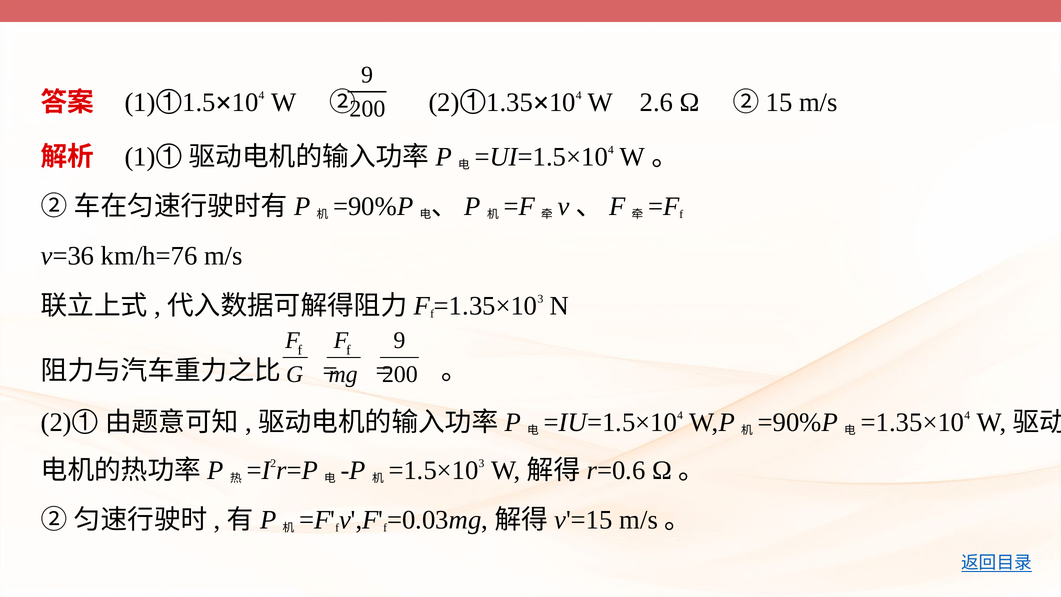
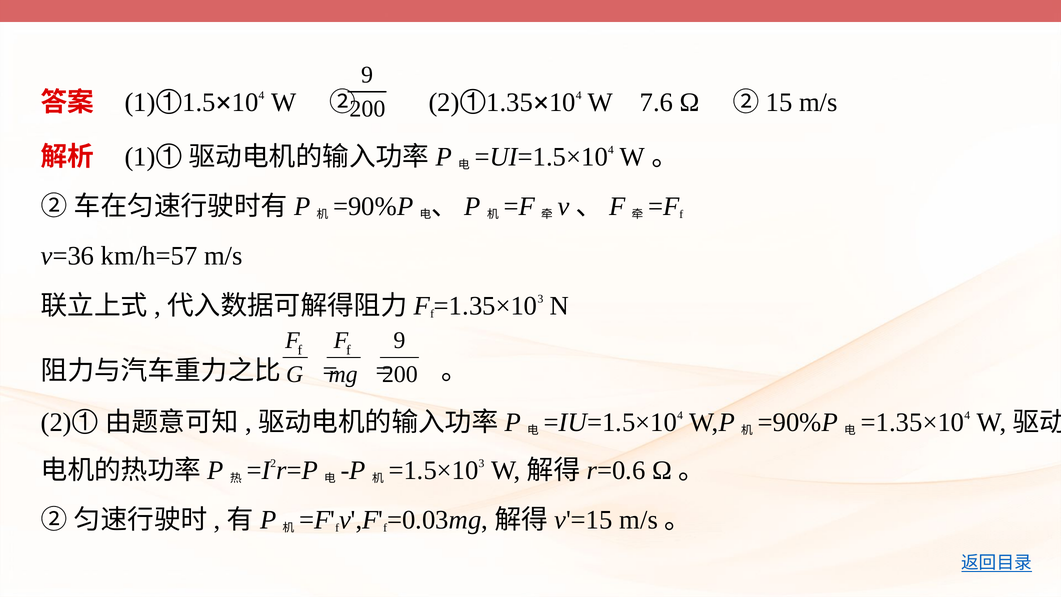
2.6: 2.6 -> 7.6 (656, 102)
km/h=76: km/h=76 -> km/h=57 (149, 256)
